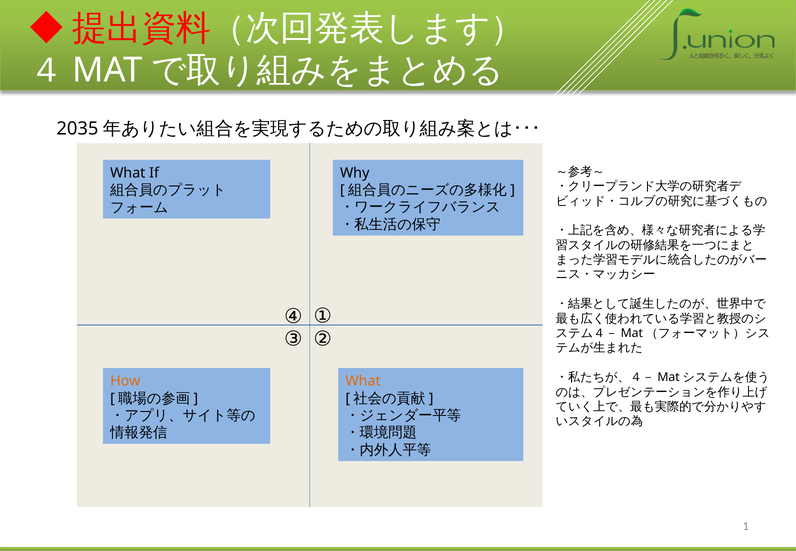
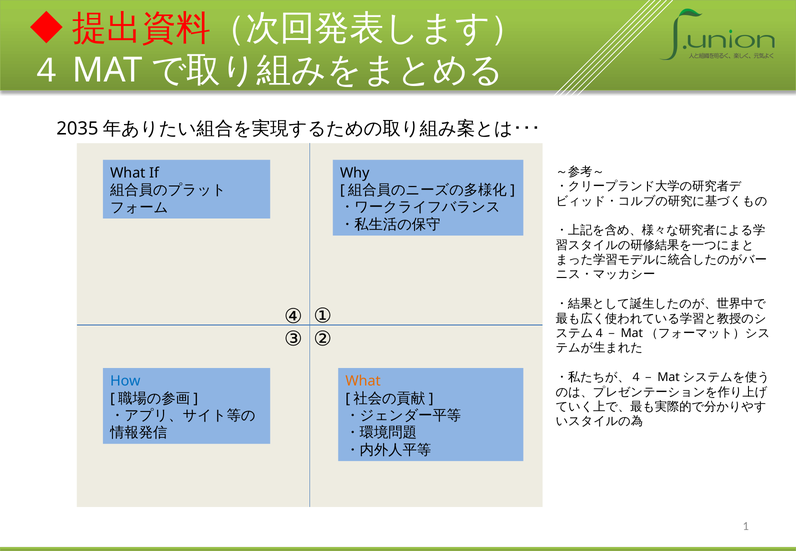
How colour: orange -> blue (125, 381)
